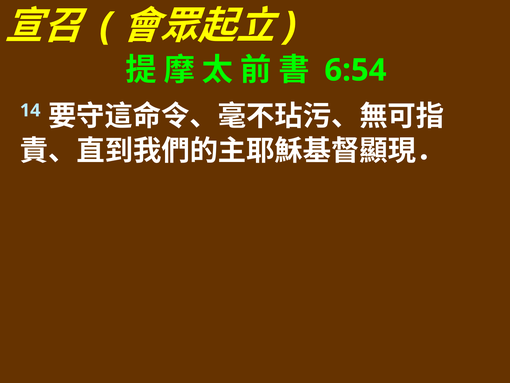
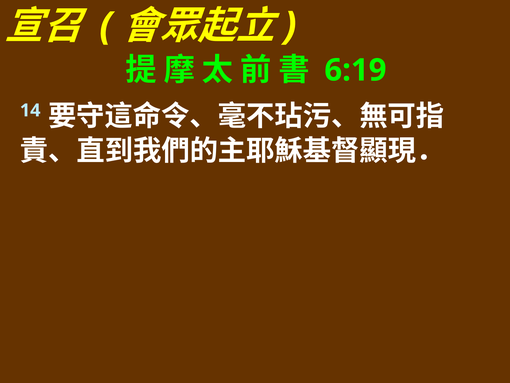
6:54: 6:54 -> 6:19 (355, 70)
